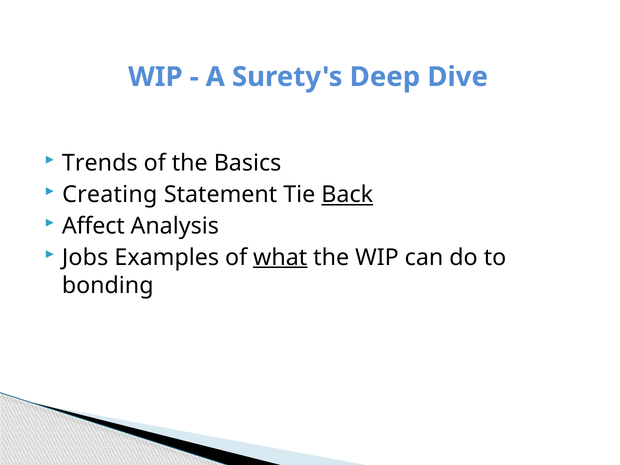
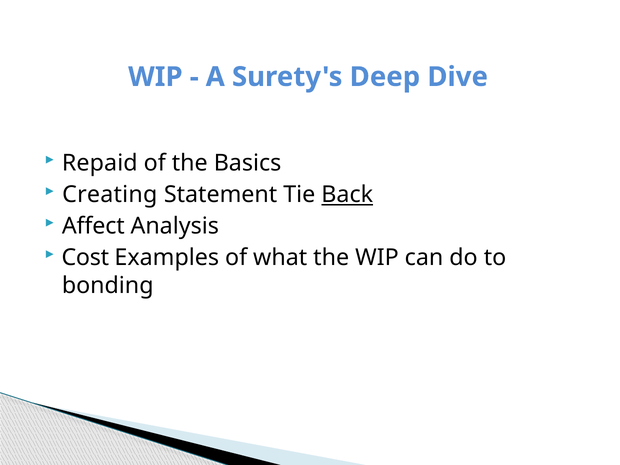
Trends: Trends -> Repaid (100, 163)
Jobs: Jobs -> Cost (85, 257)
what underline: present -> none (280, 257)
